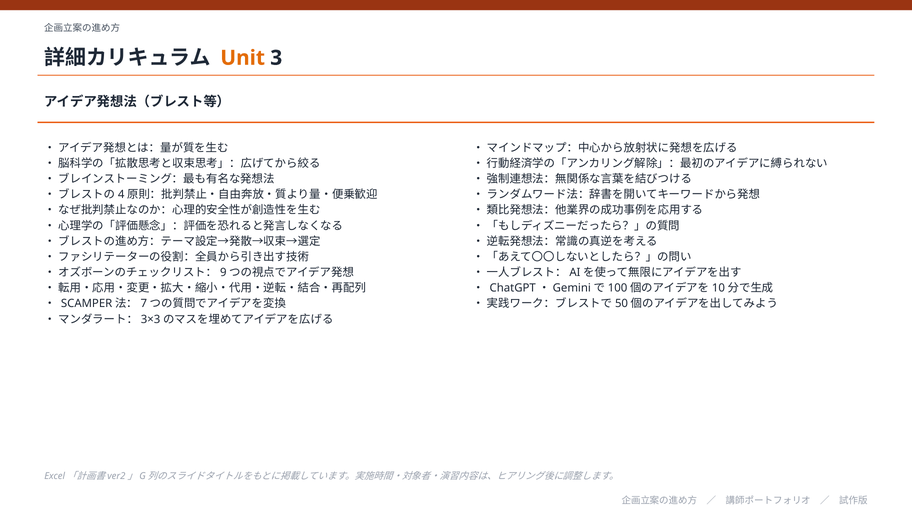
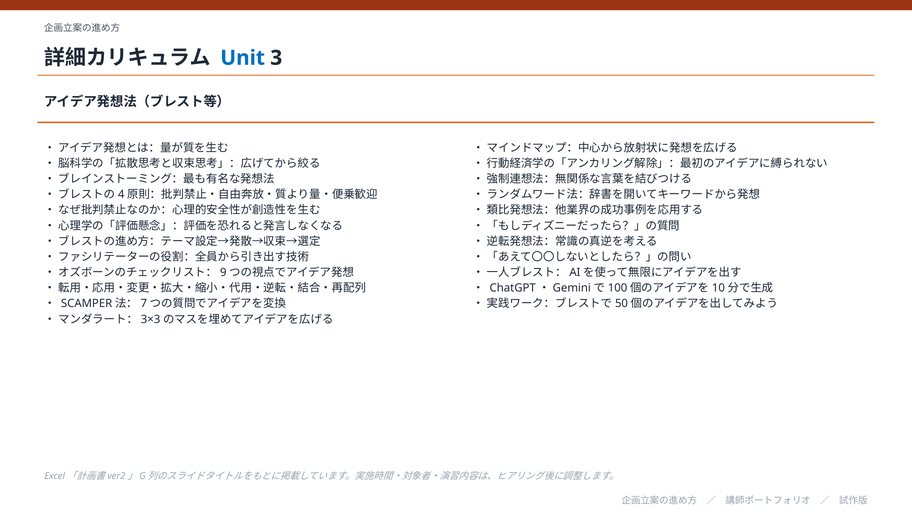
Unit colour: orange -> blue (243, 58)
